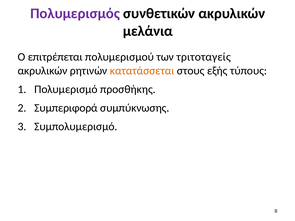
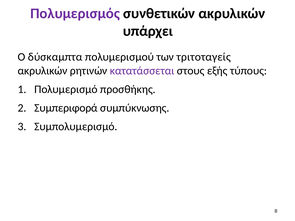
μελάνια: μελάνια -> υπάρχει (148, 31)
επιτρέπεται: επιτρέπεται -> δύσκαμπτα (55, 57)
κατατάσσεται colour: orange -> purple (142, 71)
